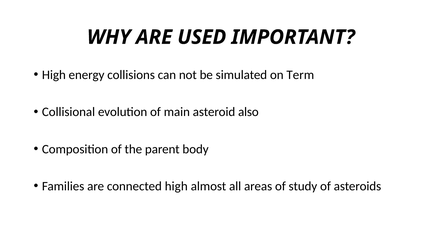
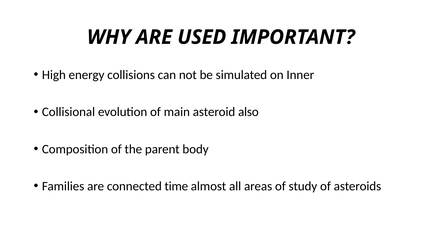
Term: Term -> Inner (300, 75)
connected high: high -> time (176, 186)
